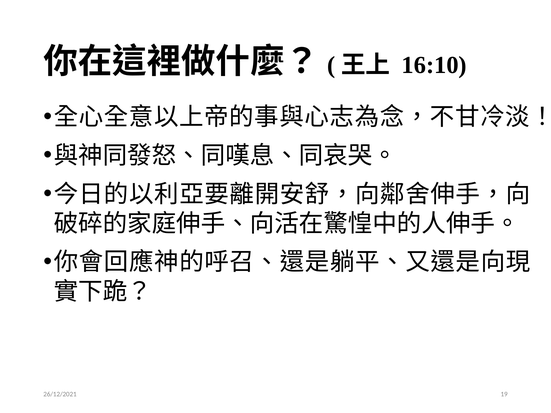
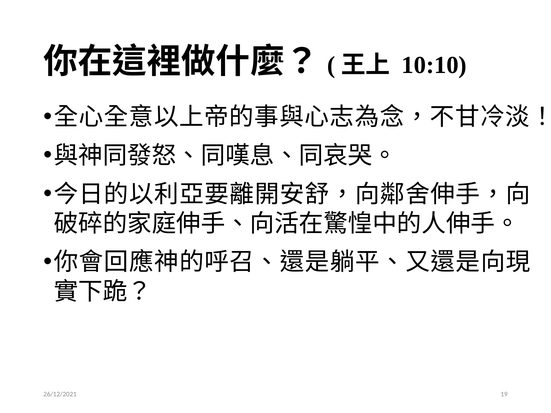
16:10: 16:10 -> 10:10 (434, 65)
